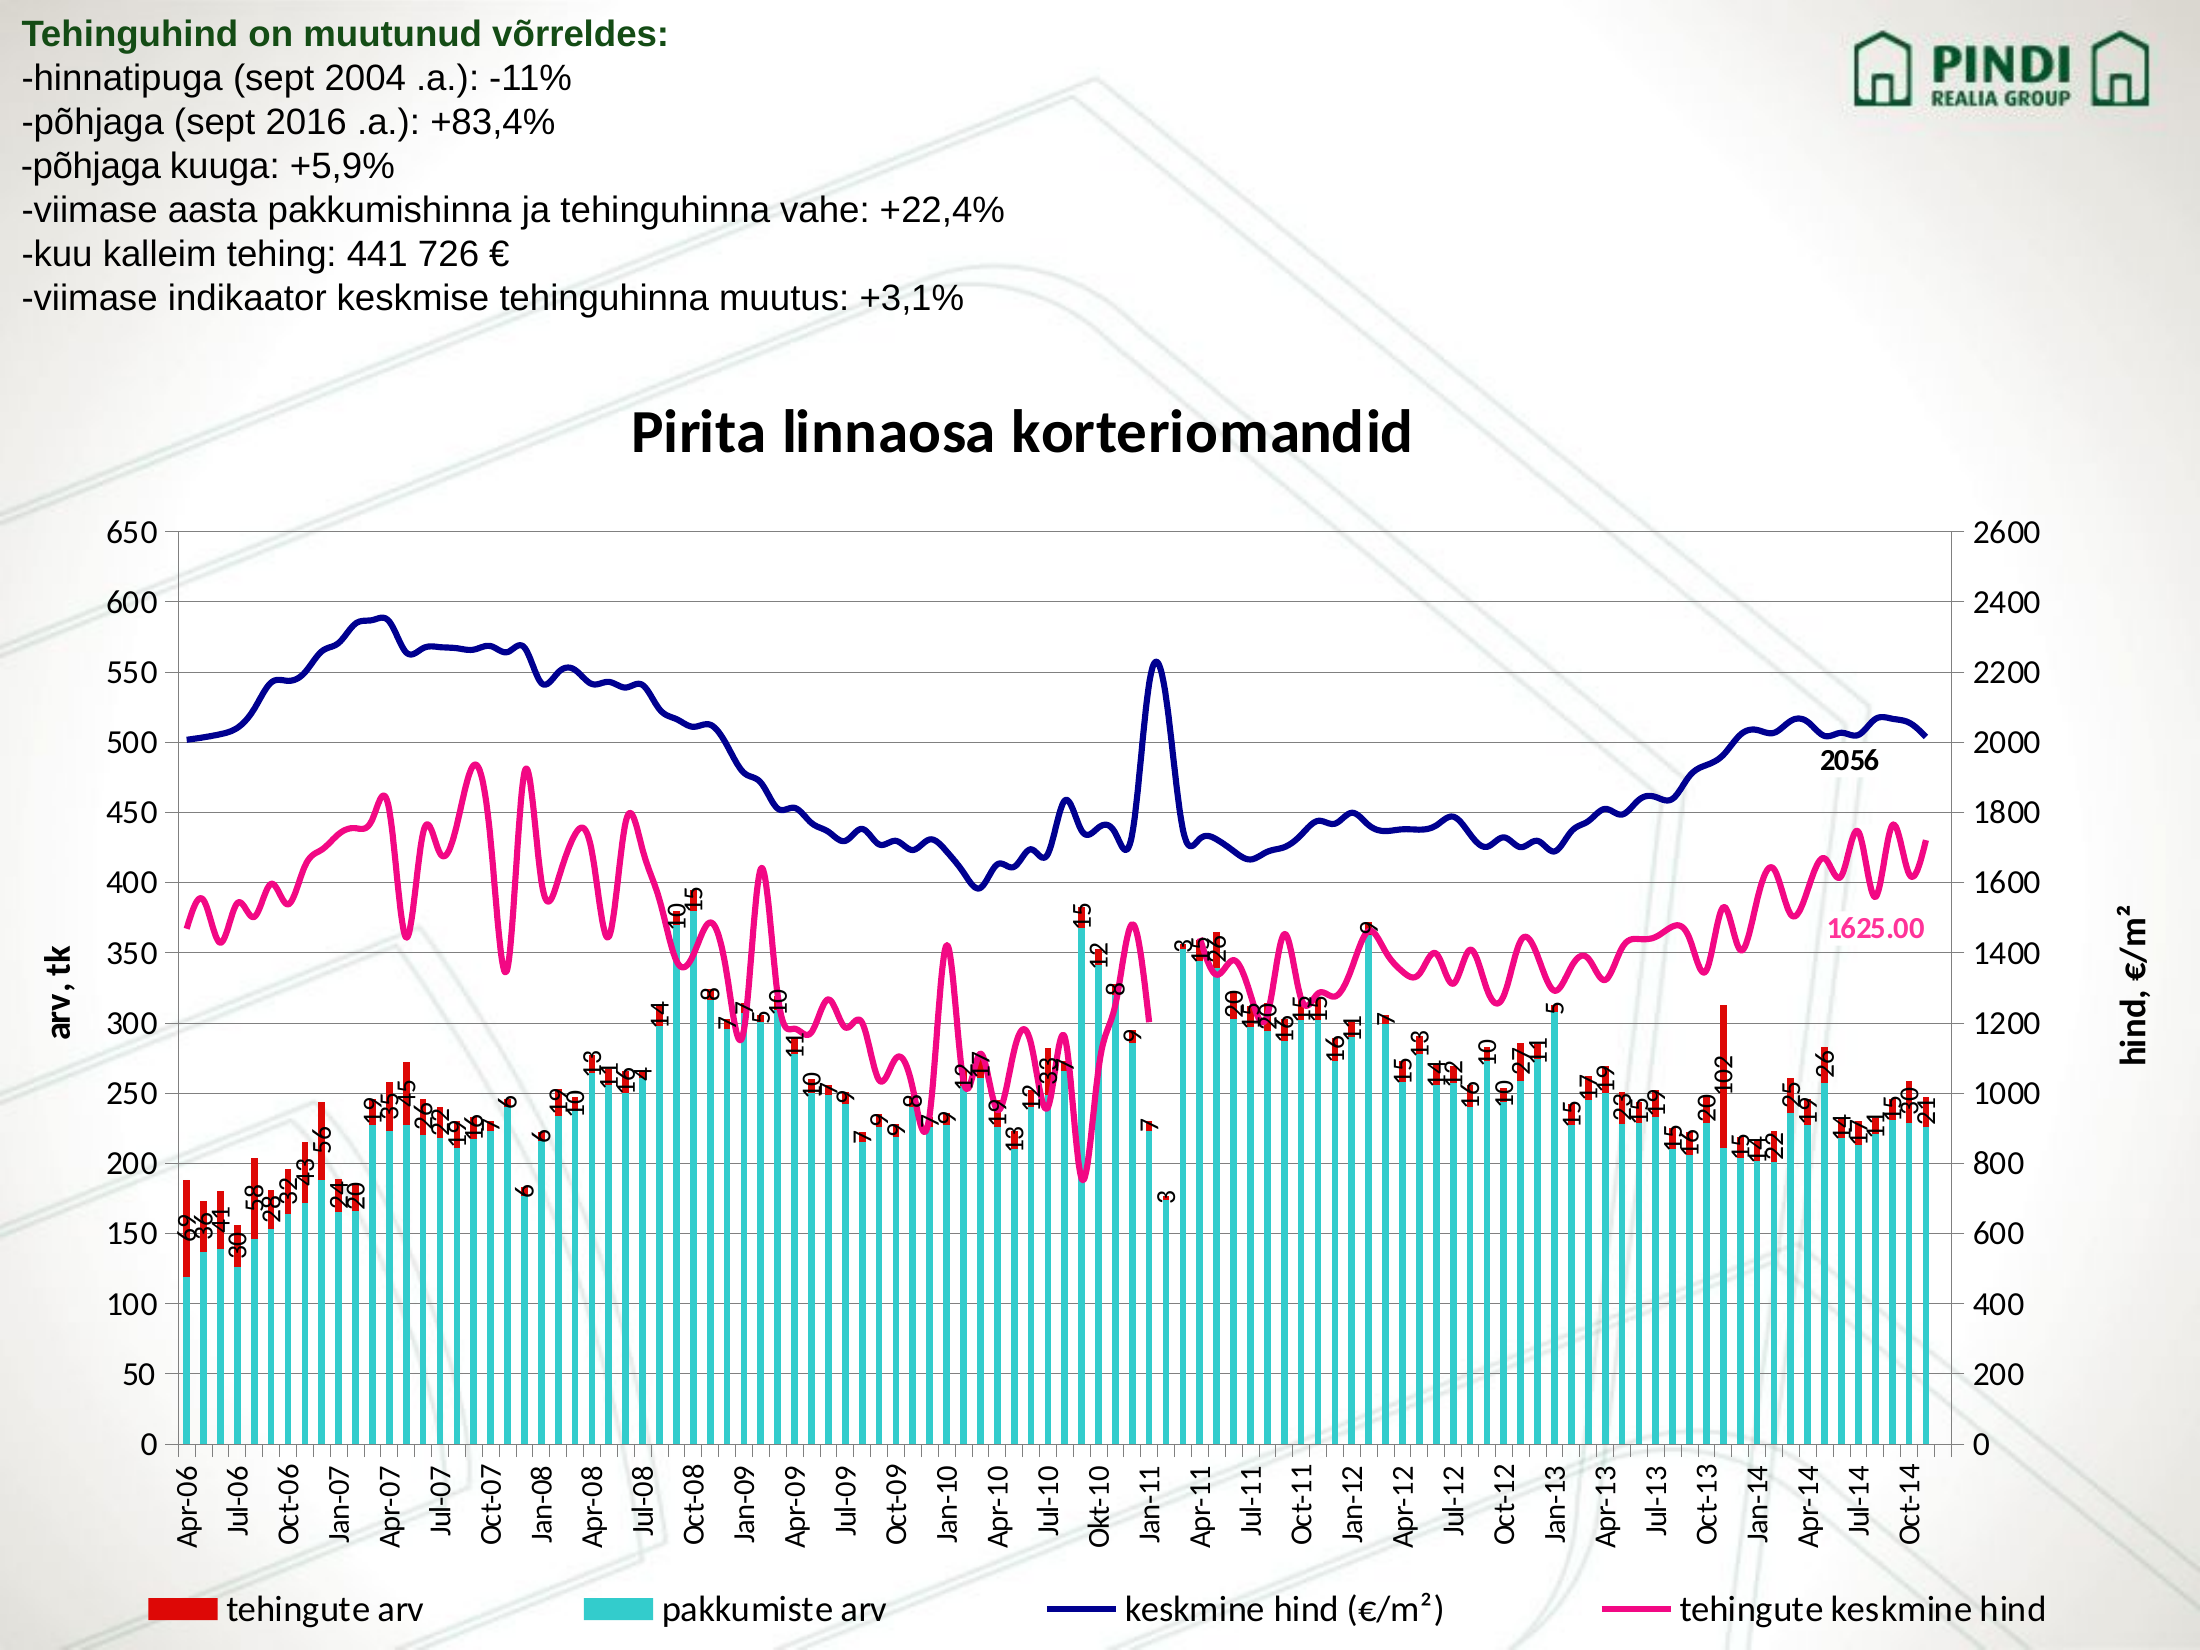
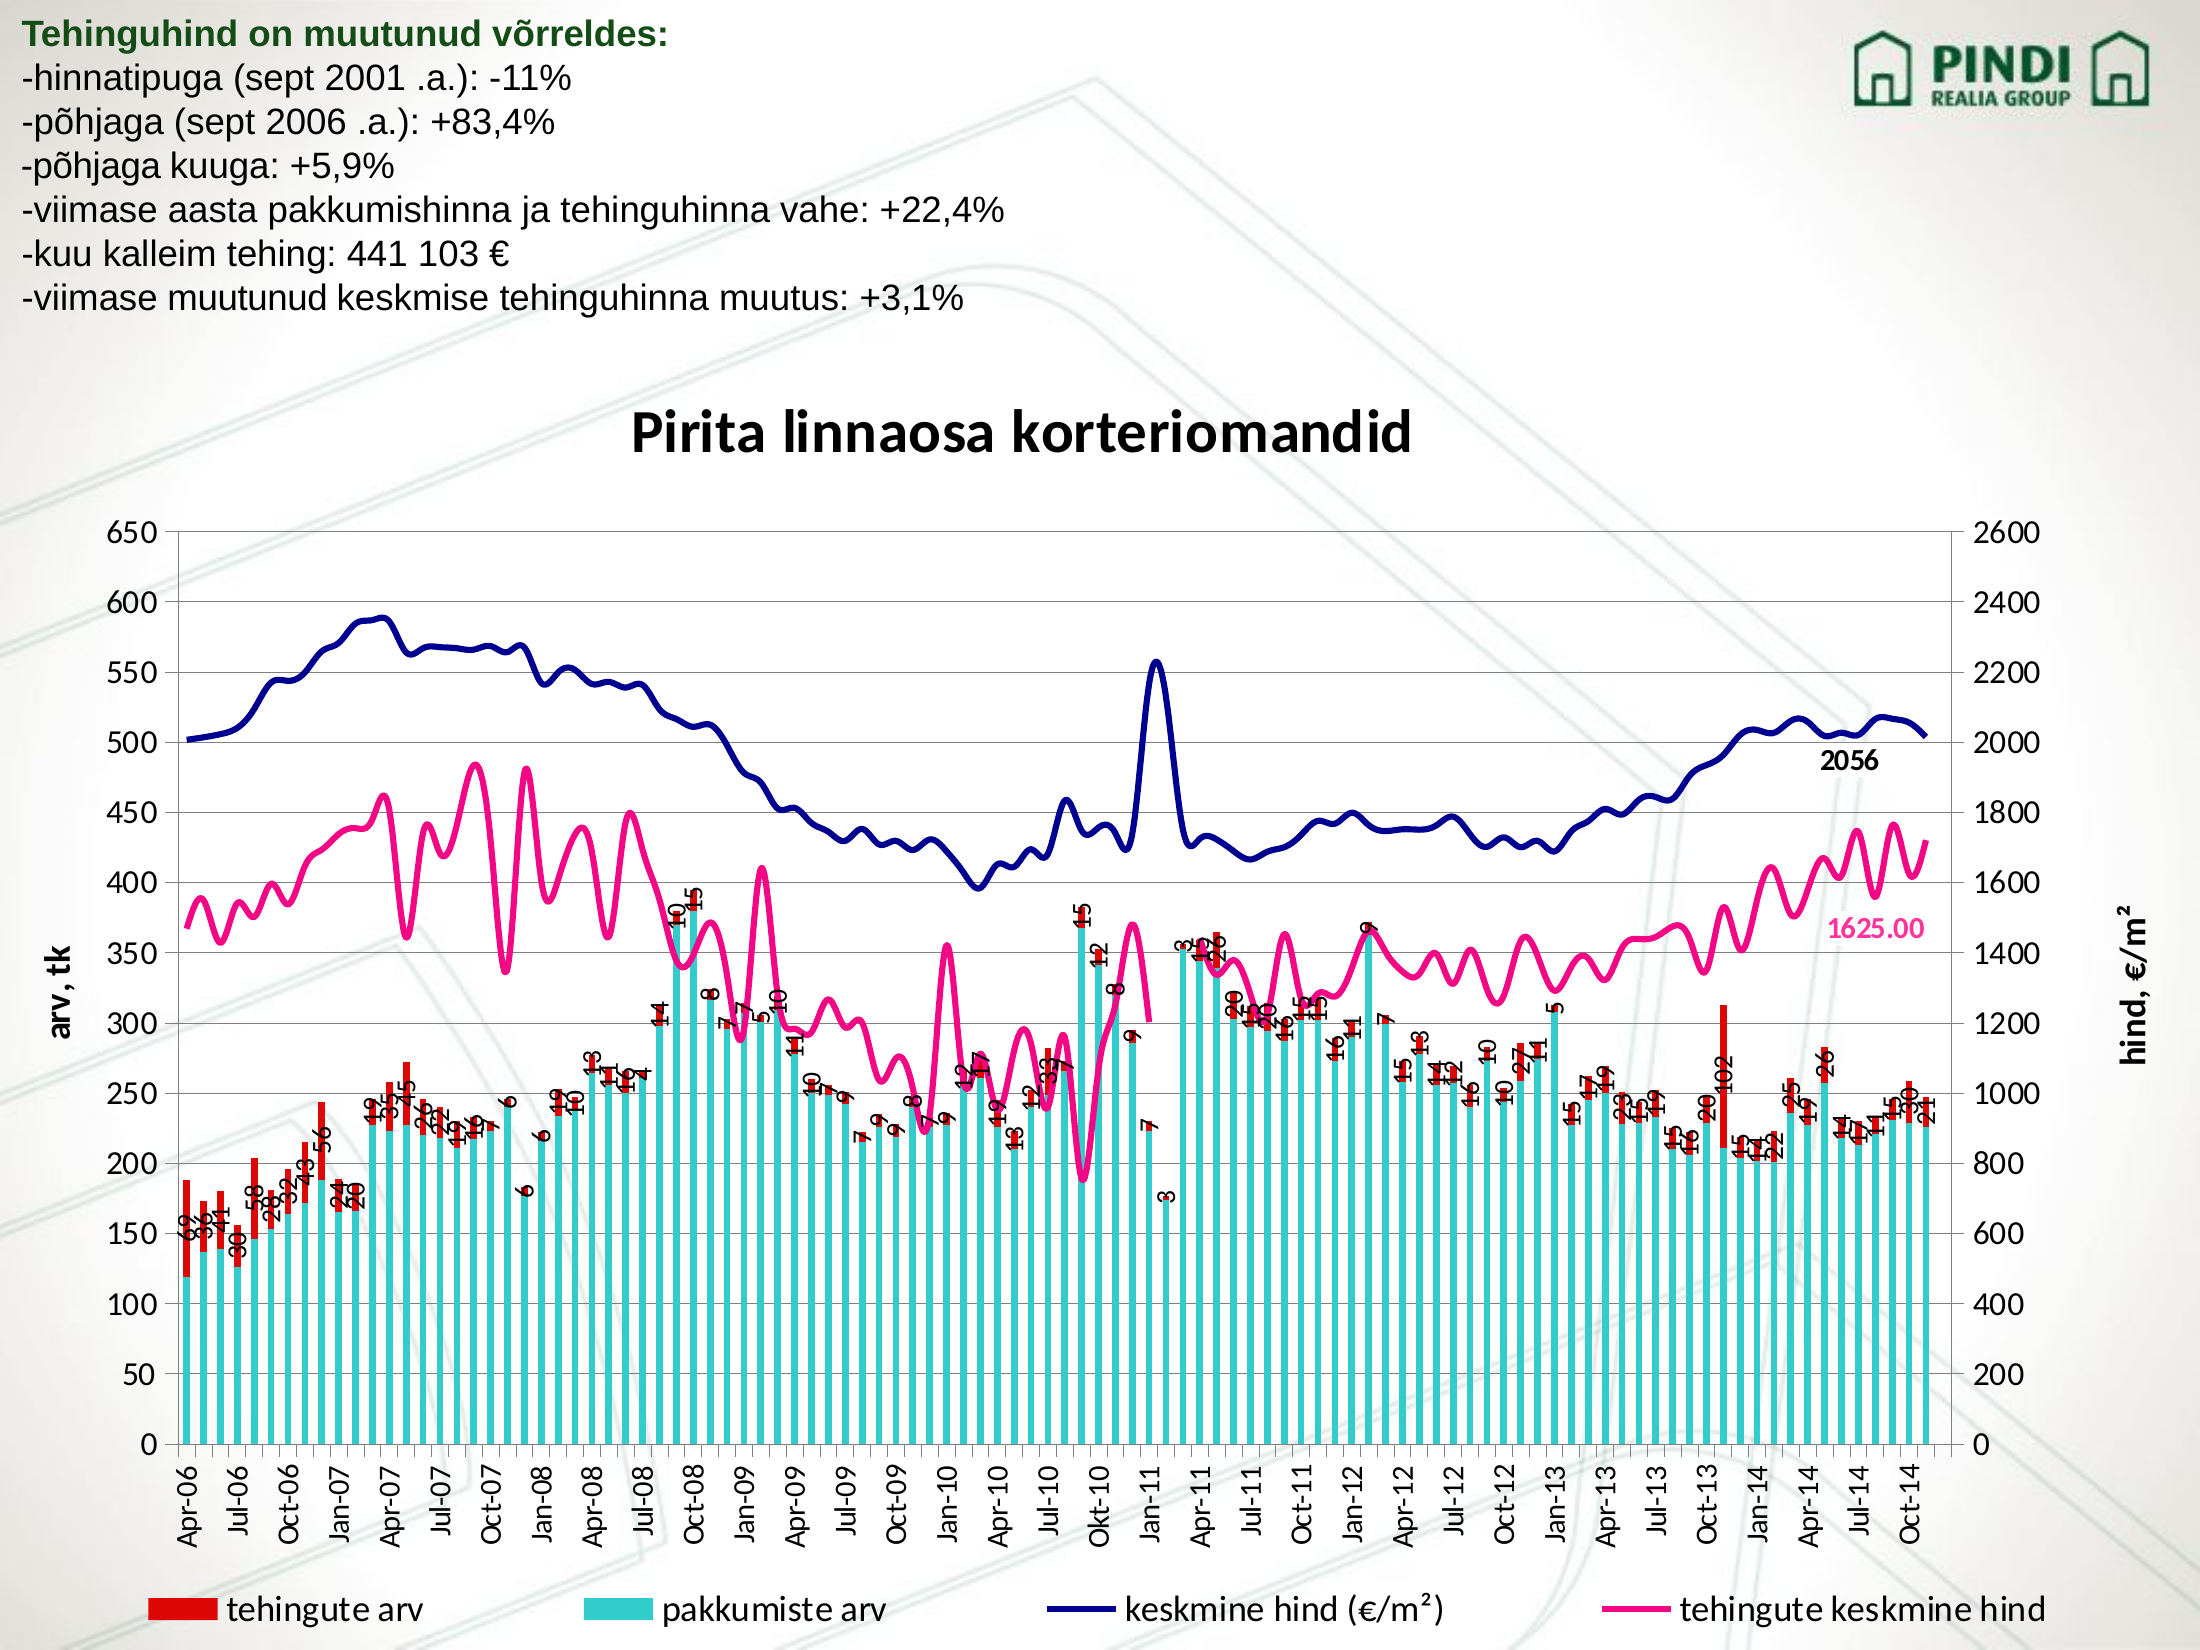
2004: 2004 -> 2001 (365, 78)
2016: 2016 -> 2006 (306, 122)
726: 726 -> 103 (449, 254)
viimase indikaator: indikaator -> muutunud (248, 298)
